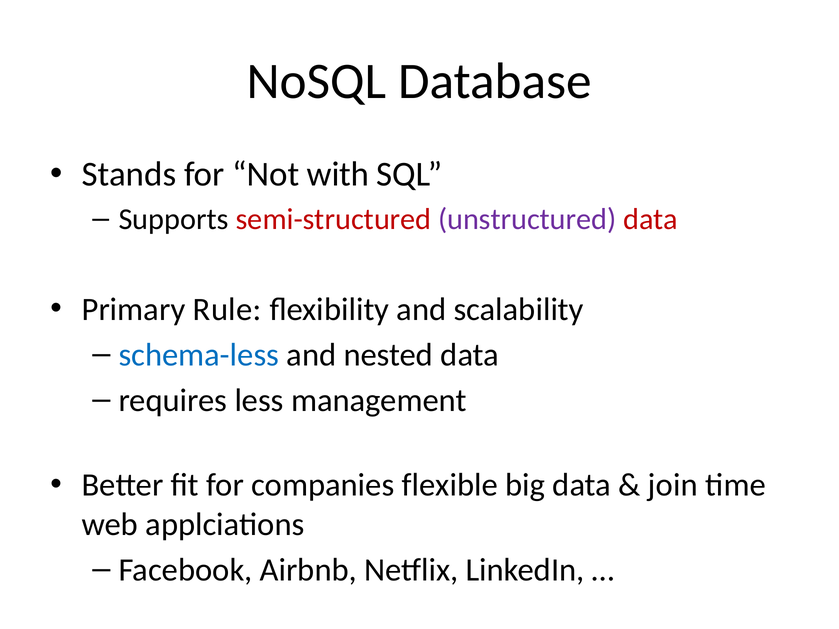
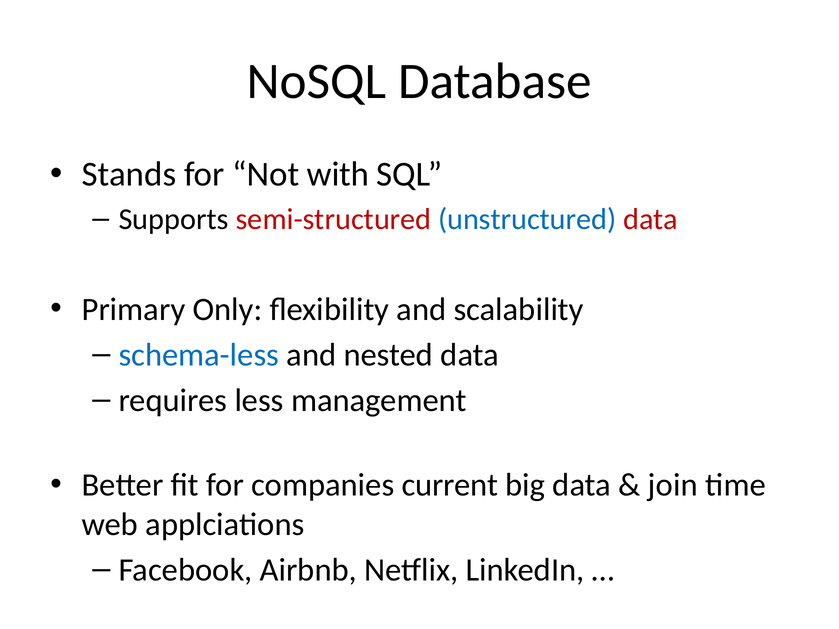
unstructured colour: purple -> blue (527, 219)
Rule: Rule -> Only (227, 309)
flexible: flexible -> current (450, 485)
